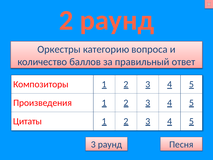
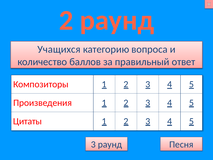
Оркестры: Оркестры -> Учащихся (59, 49)
